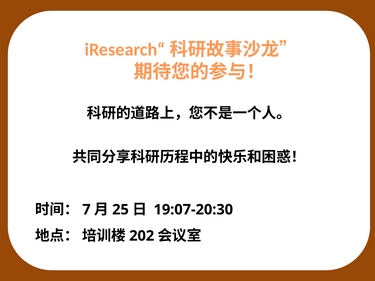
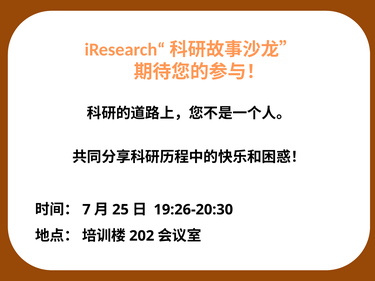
19:07-20:30: 19:07-20:30 -> 19:26-20:30 (193, 210)
